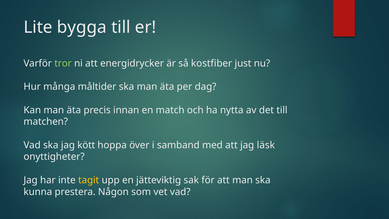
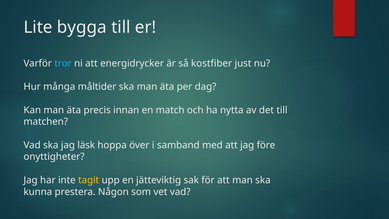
tror colour: light green -> light blue (63, 63)
kött: kött -> läsk (86, 145)
läsk: läsk -> före (266, 145)
